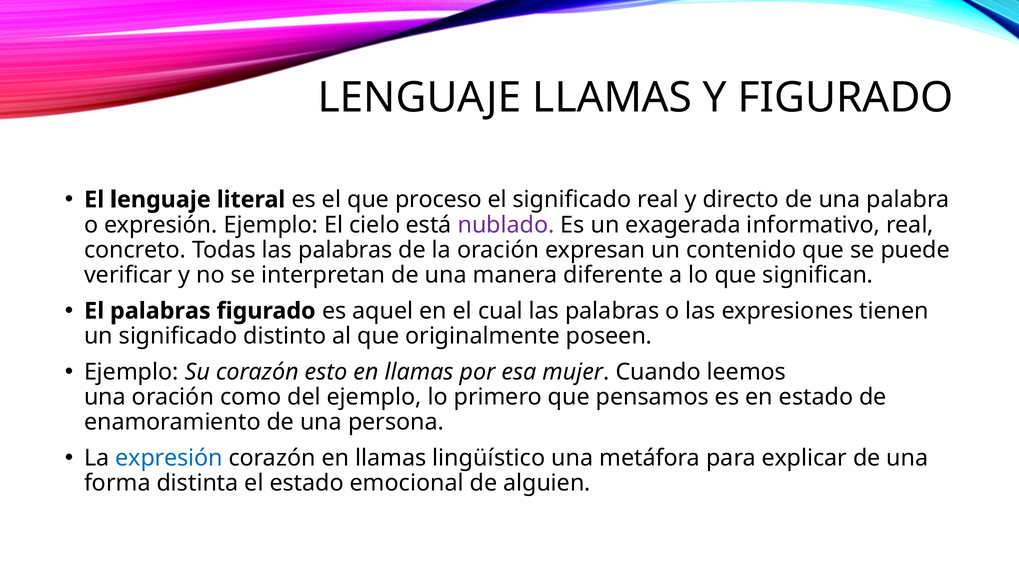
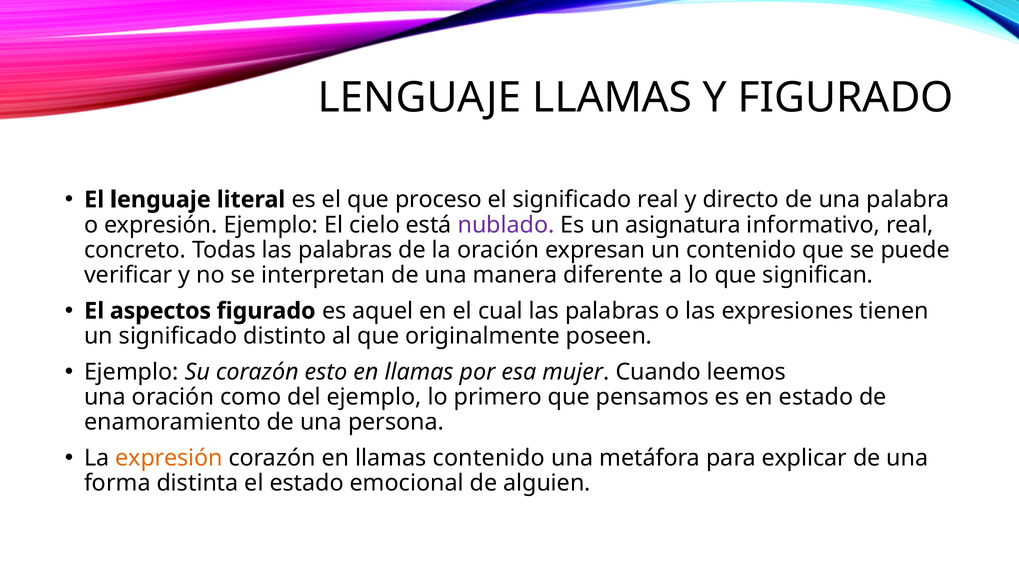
exagerada: exagerada -> asignatura (683, 225)
El palabras: palabras -> aspectos (160, 311)
expresión colour: blue -> orange (169, 458)
llamas lingüístico: lingüístico -> contenido (489, 458)
